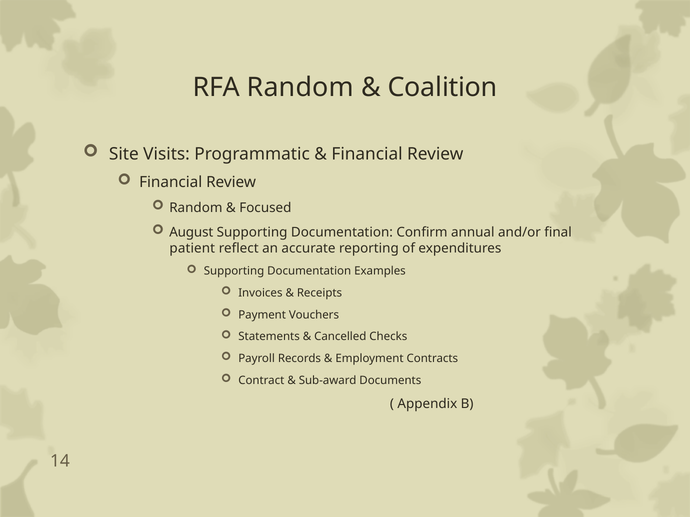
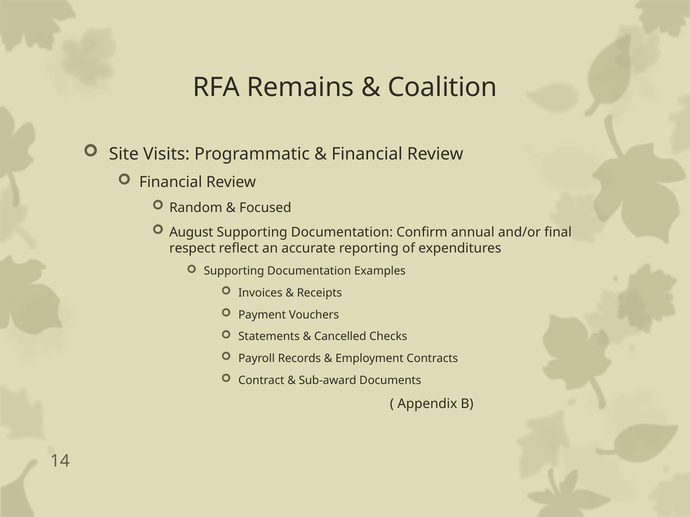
RFA Random: Random -> Remains (301, 88)
patient: patient -> respect (192, 249)
